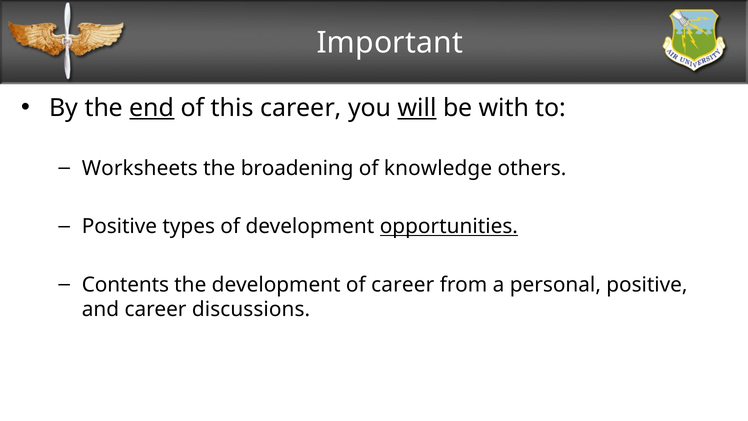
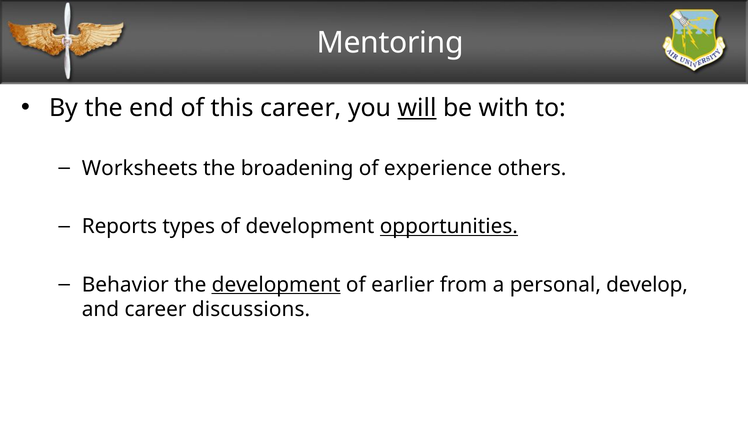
Important: Important -> Mentoring (390, 43)
end underline: present -> none (152, 108)
knowledge: knowledge -> experience (438, 168)
Positive: Positive -> Reports (119, 226)
Contents: Contents -> Behavior (125, 285)
development underline: none -> present (276, 285)
of career: career -> earlier (403, 285)
personal positive: positive -> develop (647, 285)
